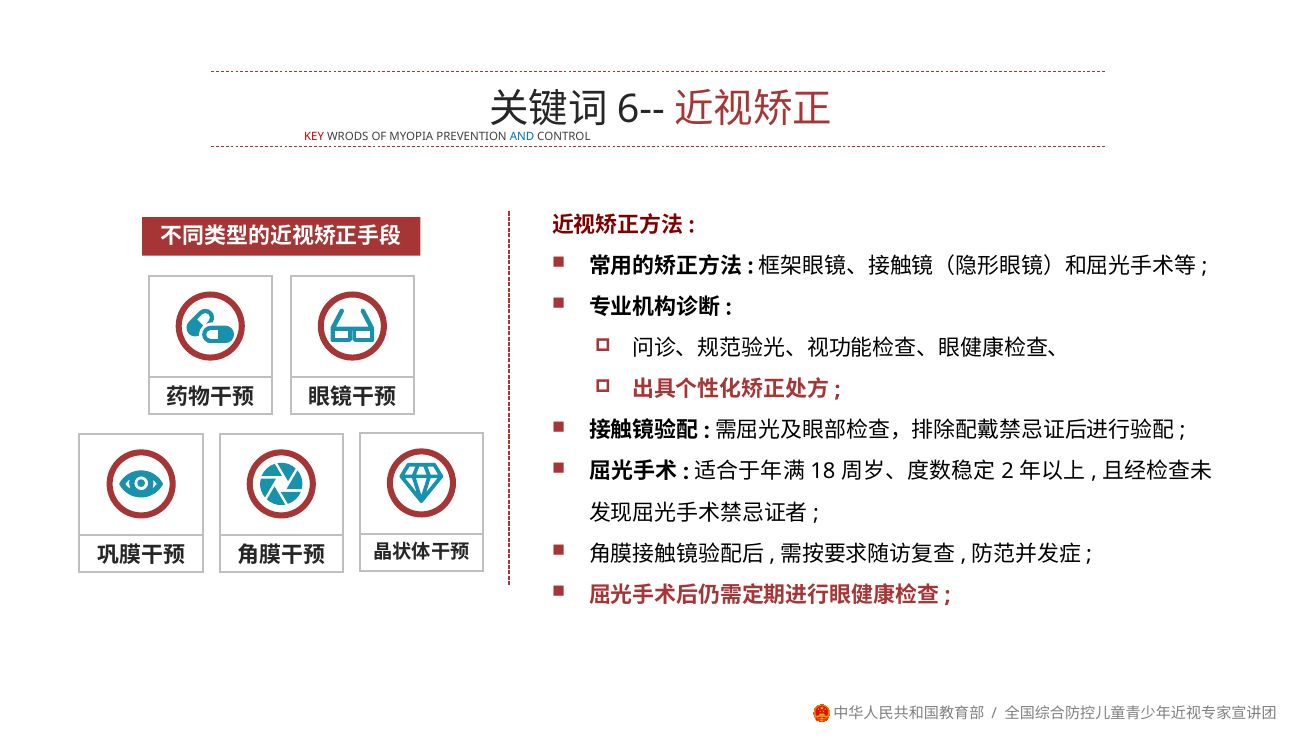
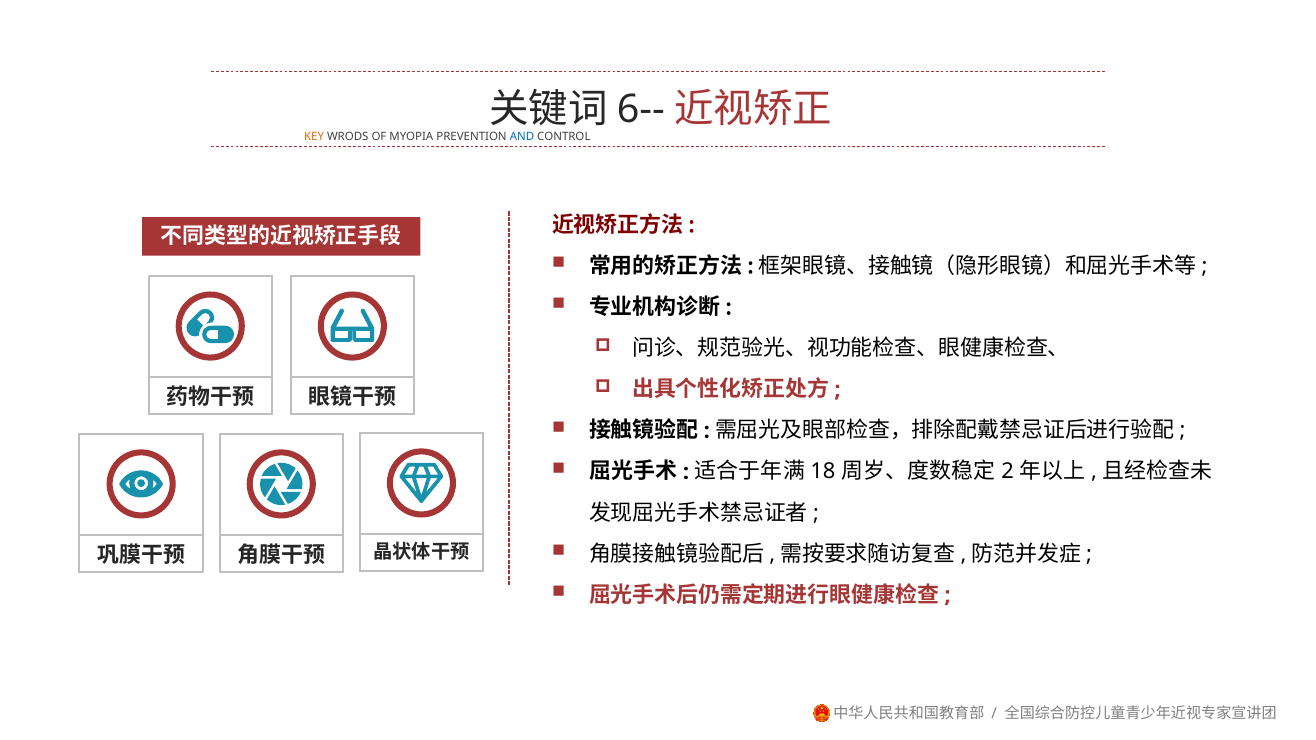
KEY colour: red -> orange (314, 137)
